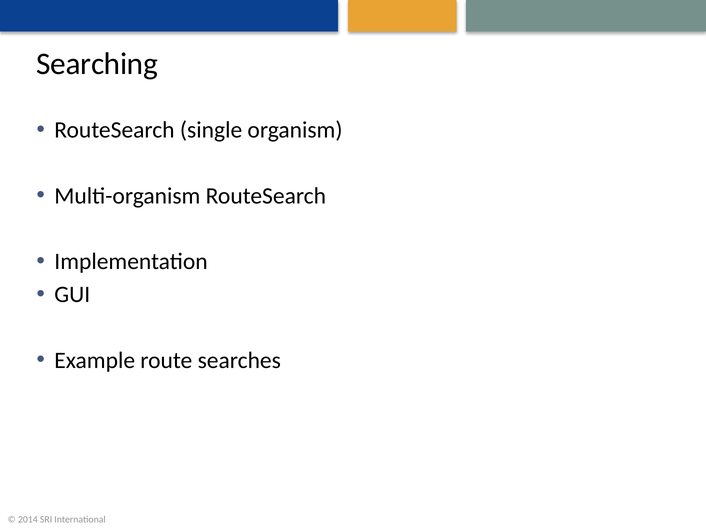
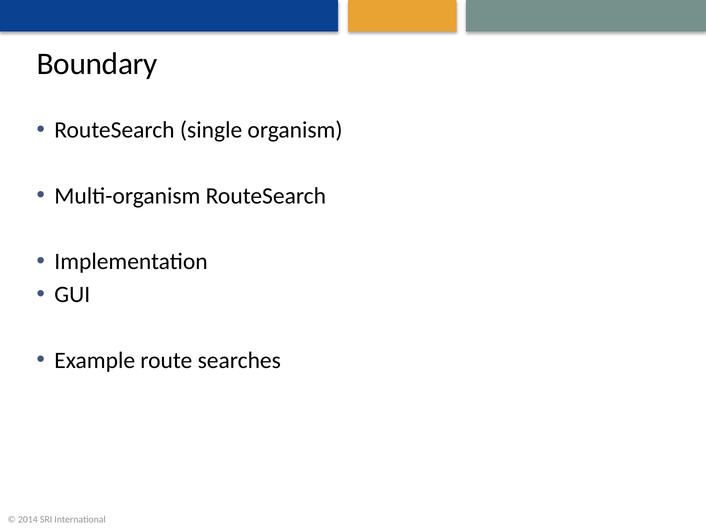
Searching: Searching -> Boundary (97, 64)
